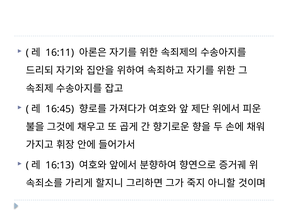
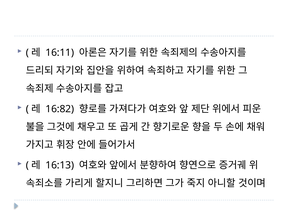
16:45: 16:45 -> 16:82 (60, 109)
